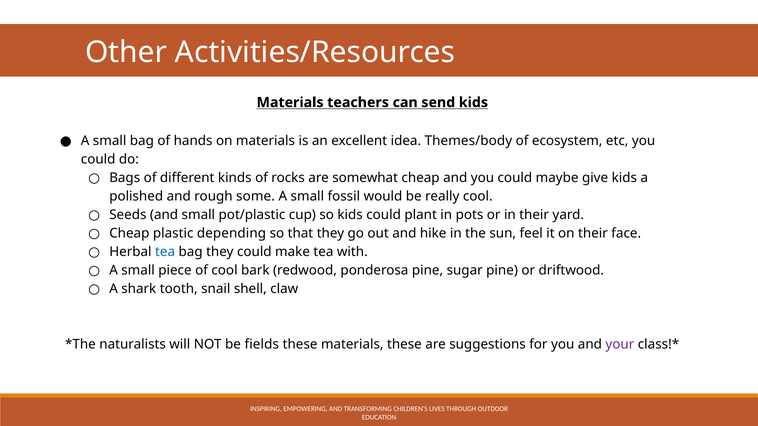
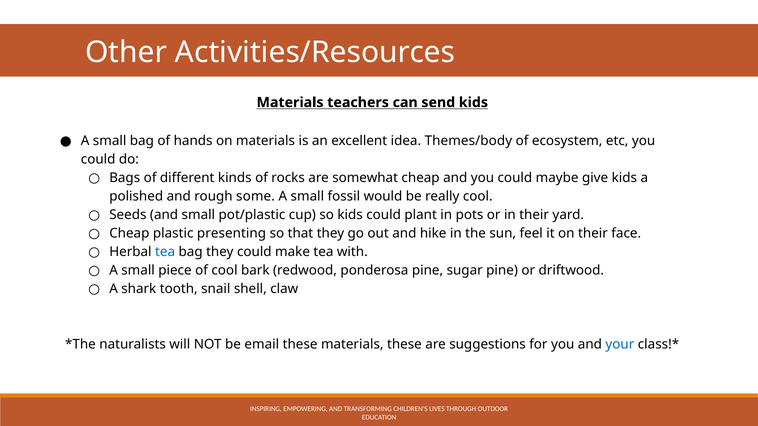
depending: depending -> presenting (232, 234)
fields: fields -> email (262, 345)
your colour: purple -> blue (620, 345)
